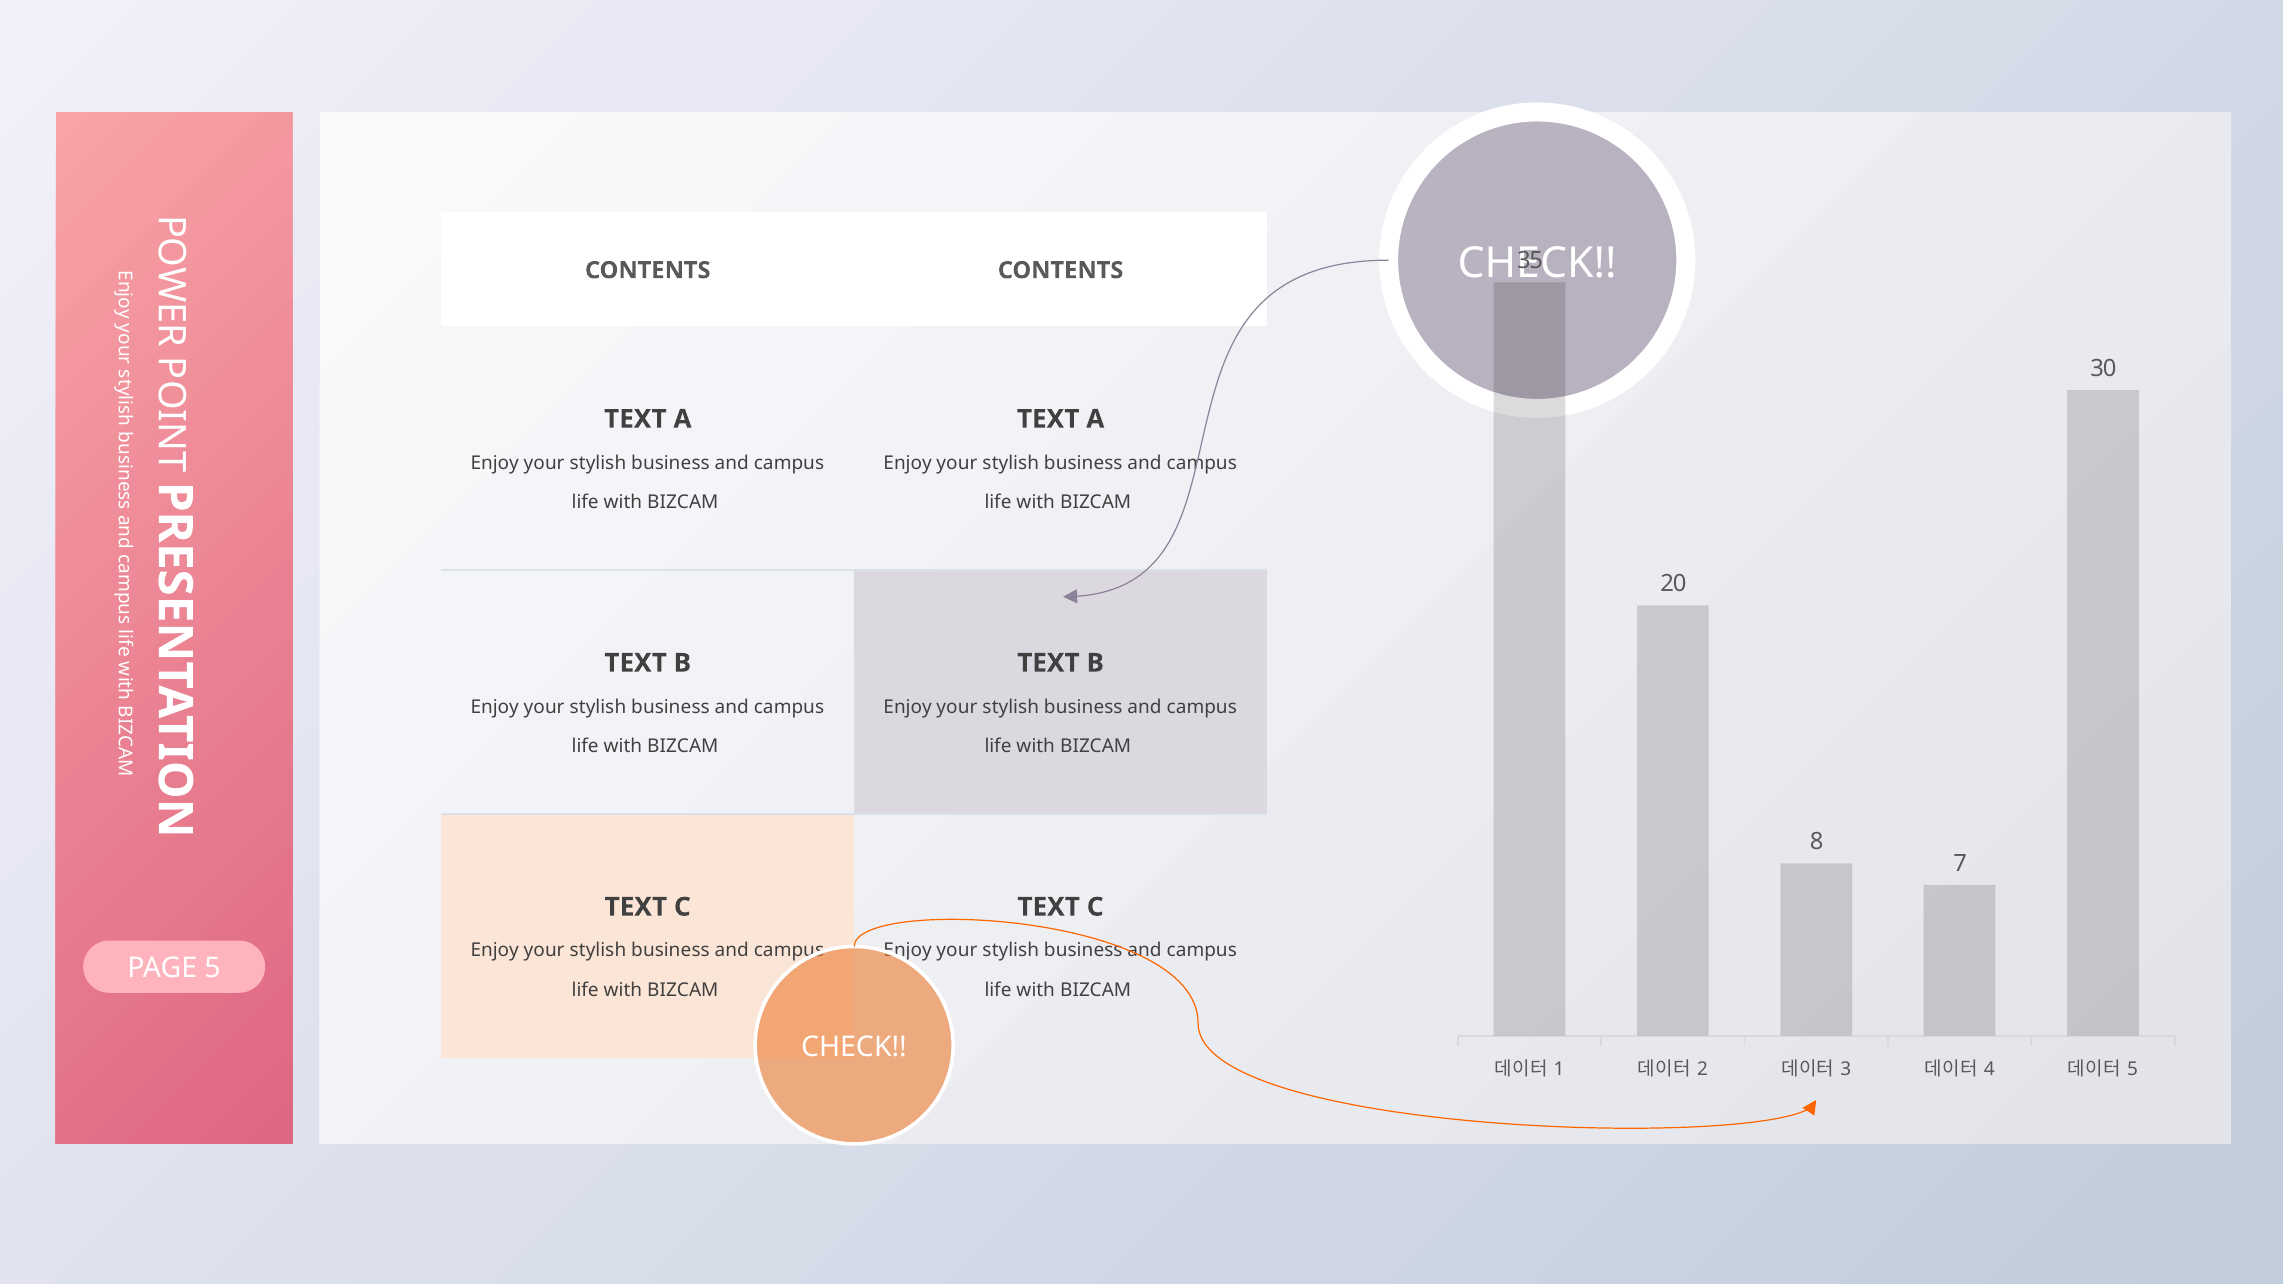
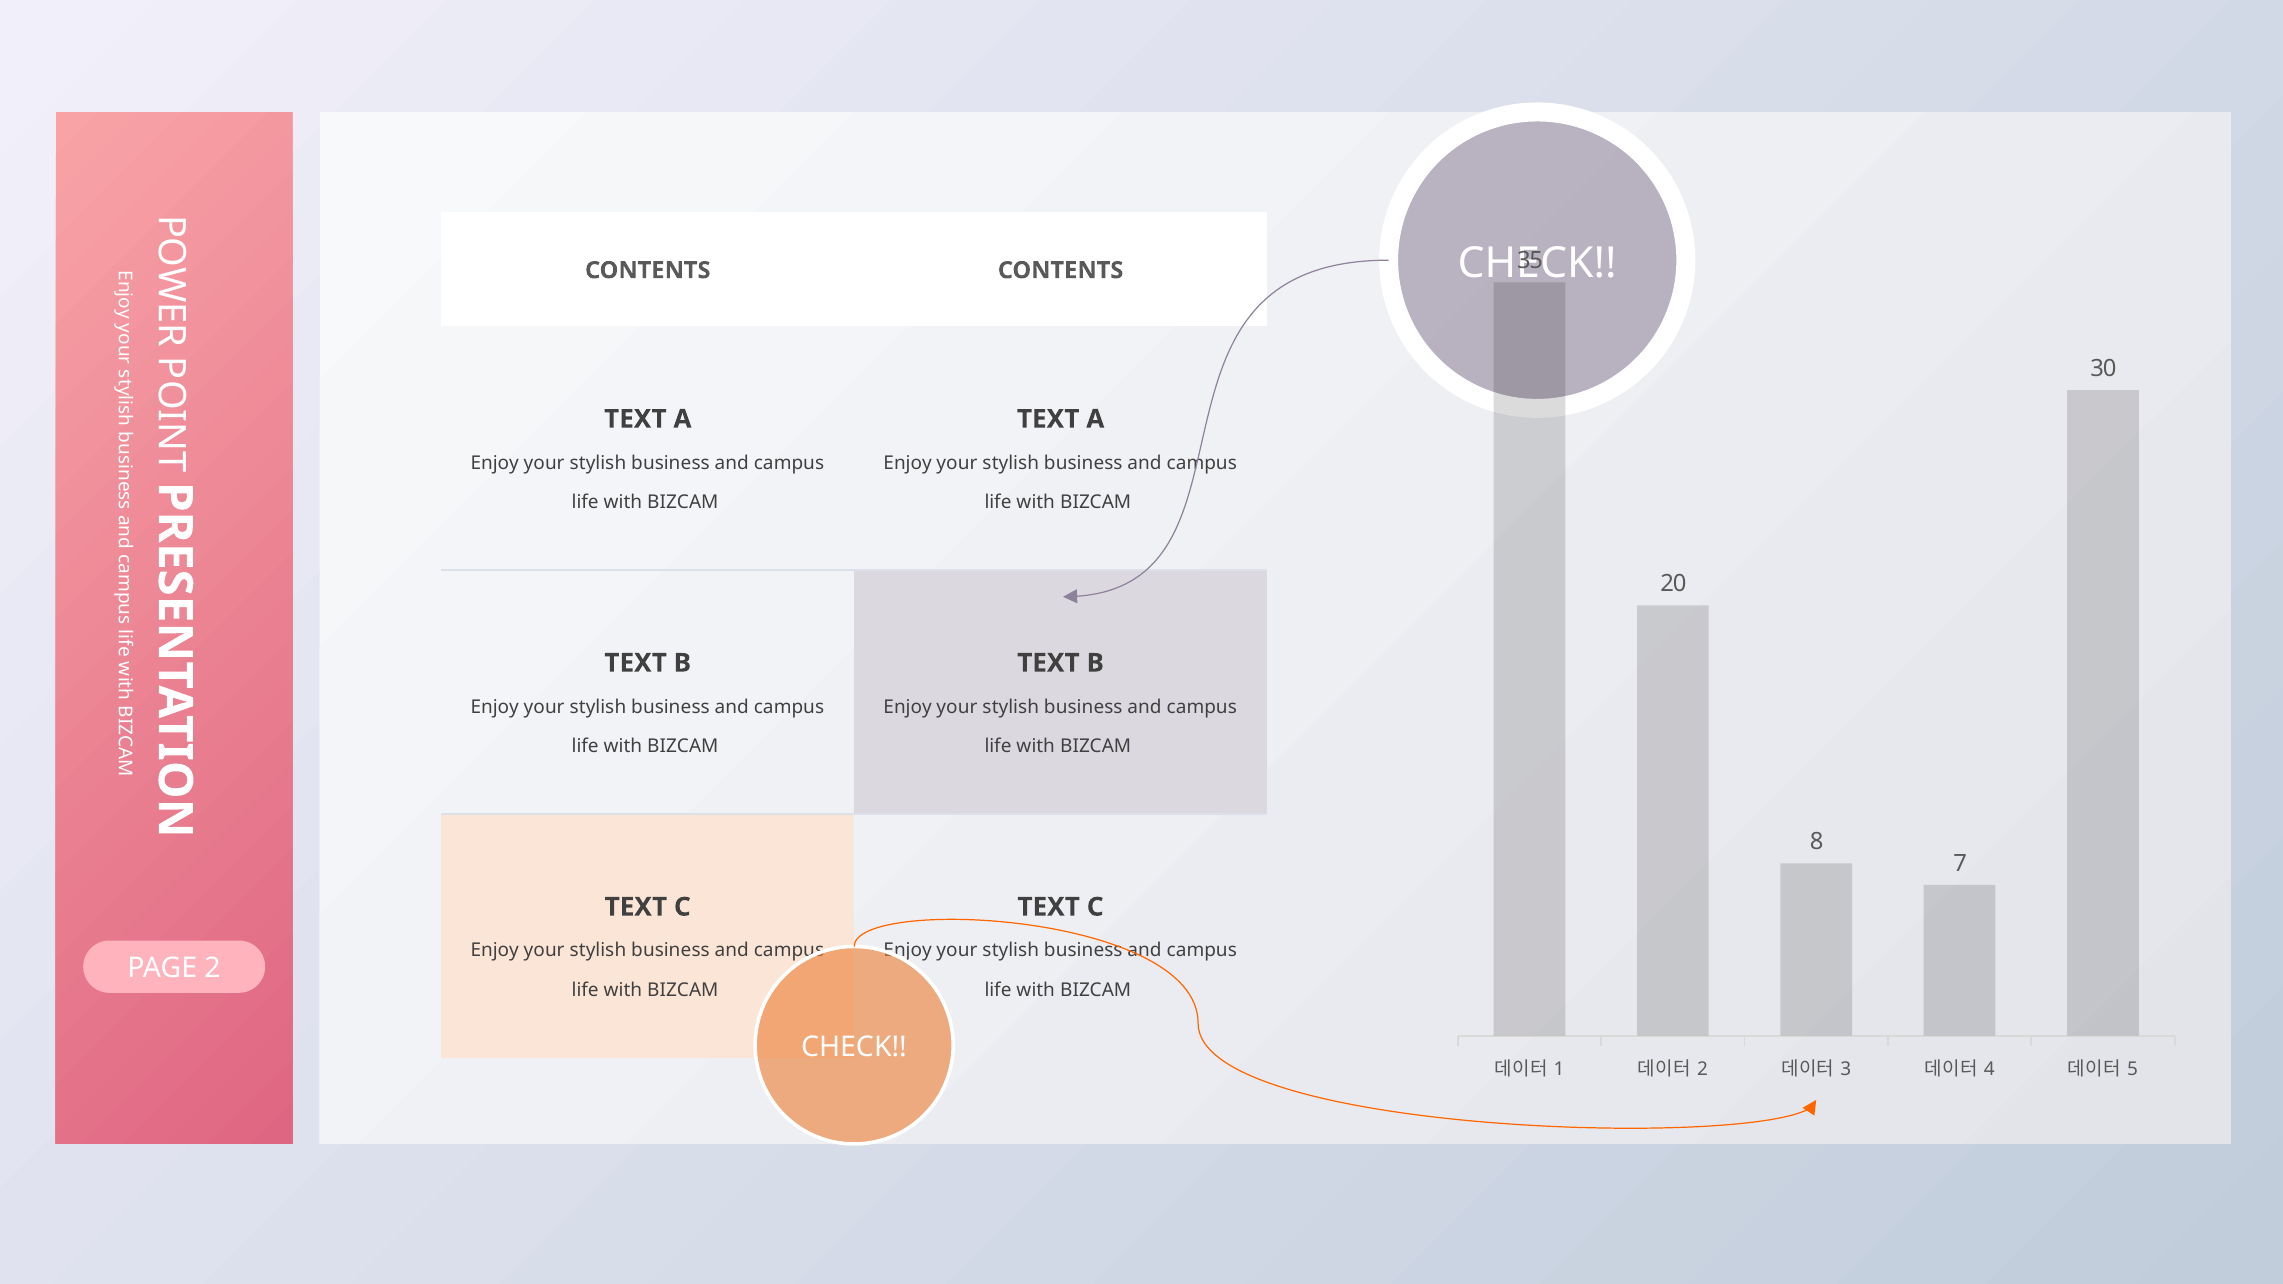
PAGE 5: 5 -> 2 (213, 969)
